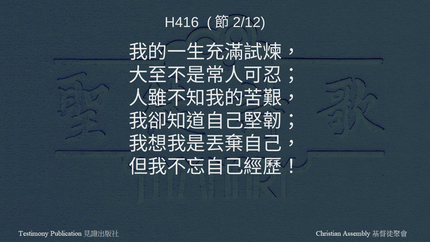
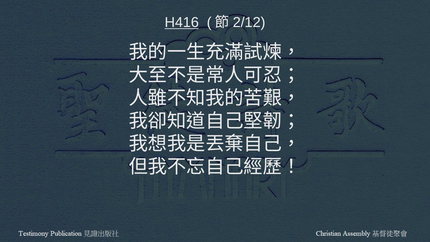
H416 underline: none -> present (182, 22)
